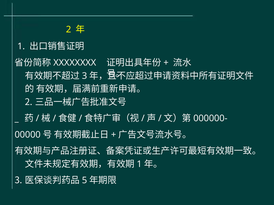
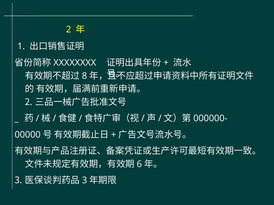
3: 3 -> 8 (84, 76)
1: 1 -> 6 (139, 164)
5: 5 -> 3 (84, 181)
